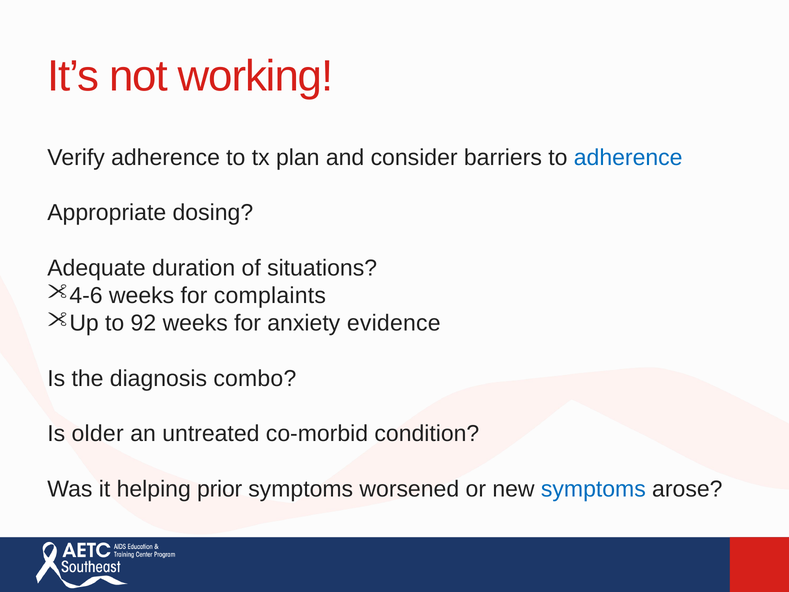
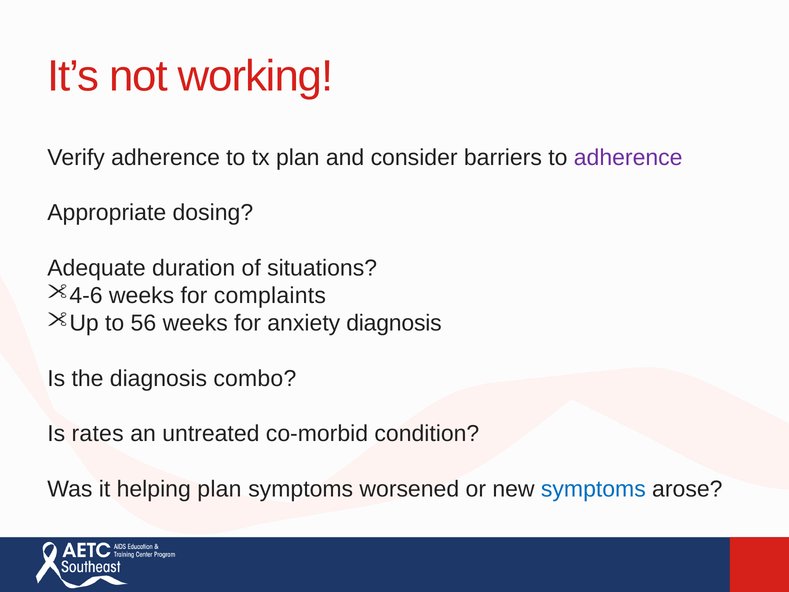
adherence colour: blue -> purple (628, 157)
92: 92 -> 56 (143, 323)
anxiety evidence: evidence -> diagnosis (394, 323)
older: older -> rates (98, 434)
helping prior: prior -> plan (219, 489)
